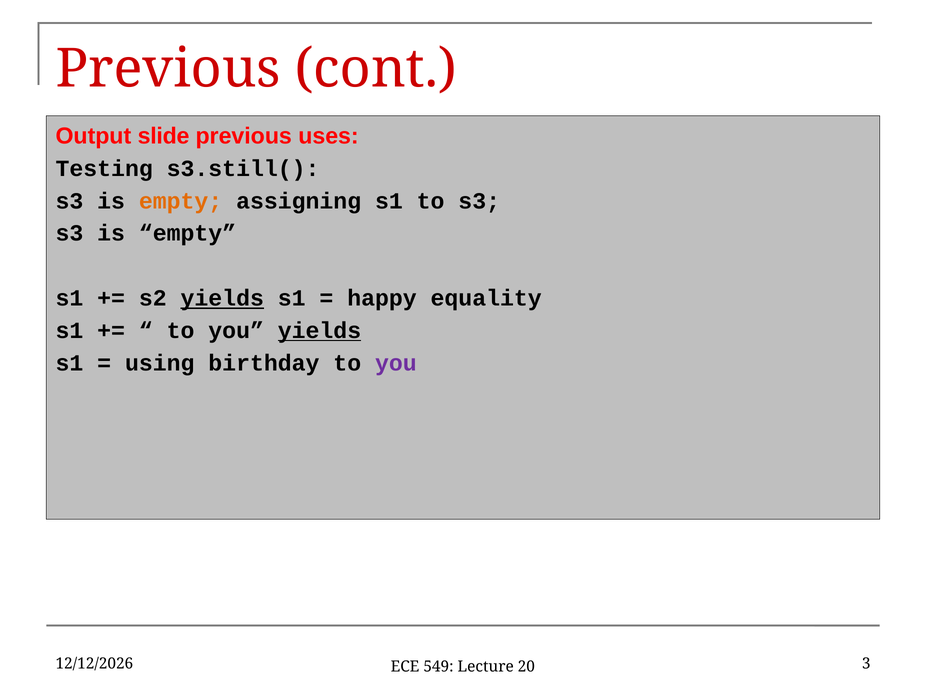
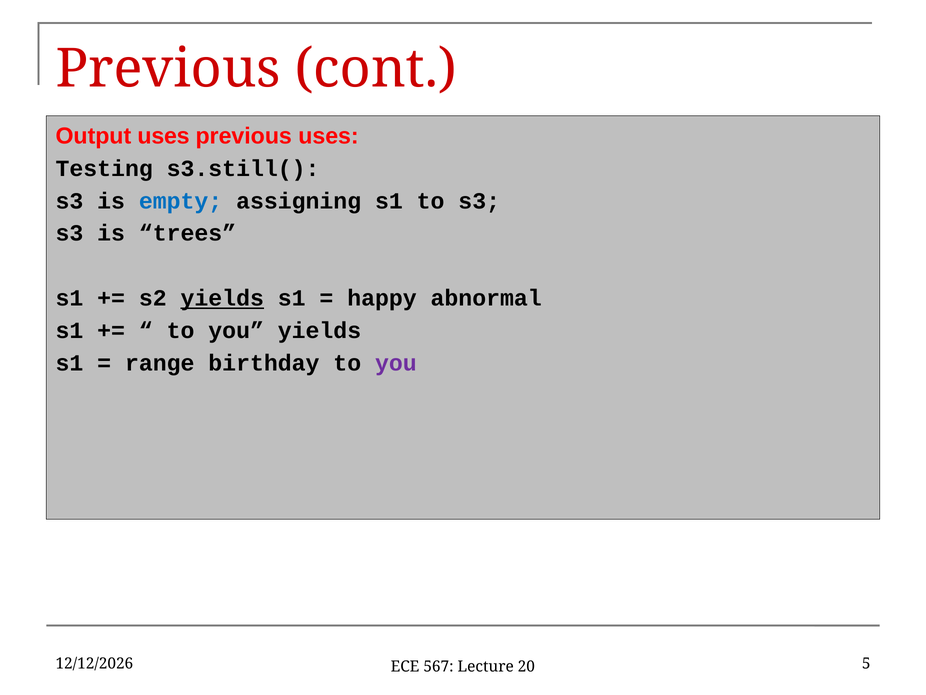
Output slide: slide -> uses (164, 136)
empty colour: orange -> blue (181, 201)
empty: empty -> trees (188, 233)
equality: equality -> abnormal (486, 298)
yields underline: present -> none (319, 330)
using: using -> range (160, 363)
549: 549 -> 567 (438, 666)
3: 3 -> 5 (866, 663)
